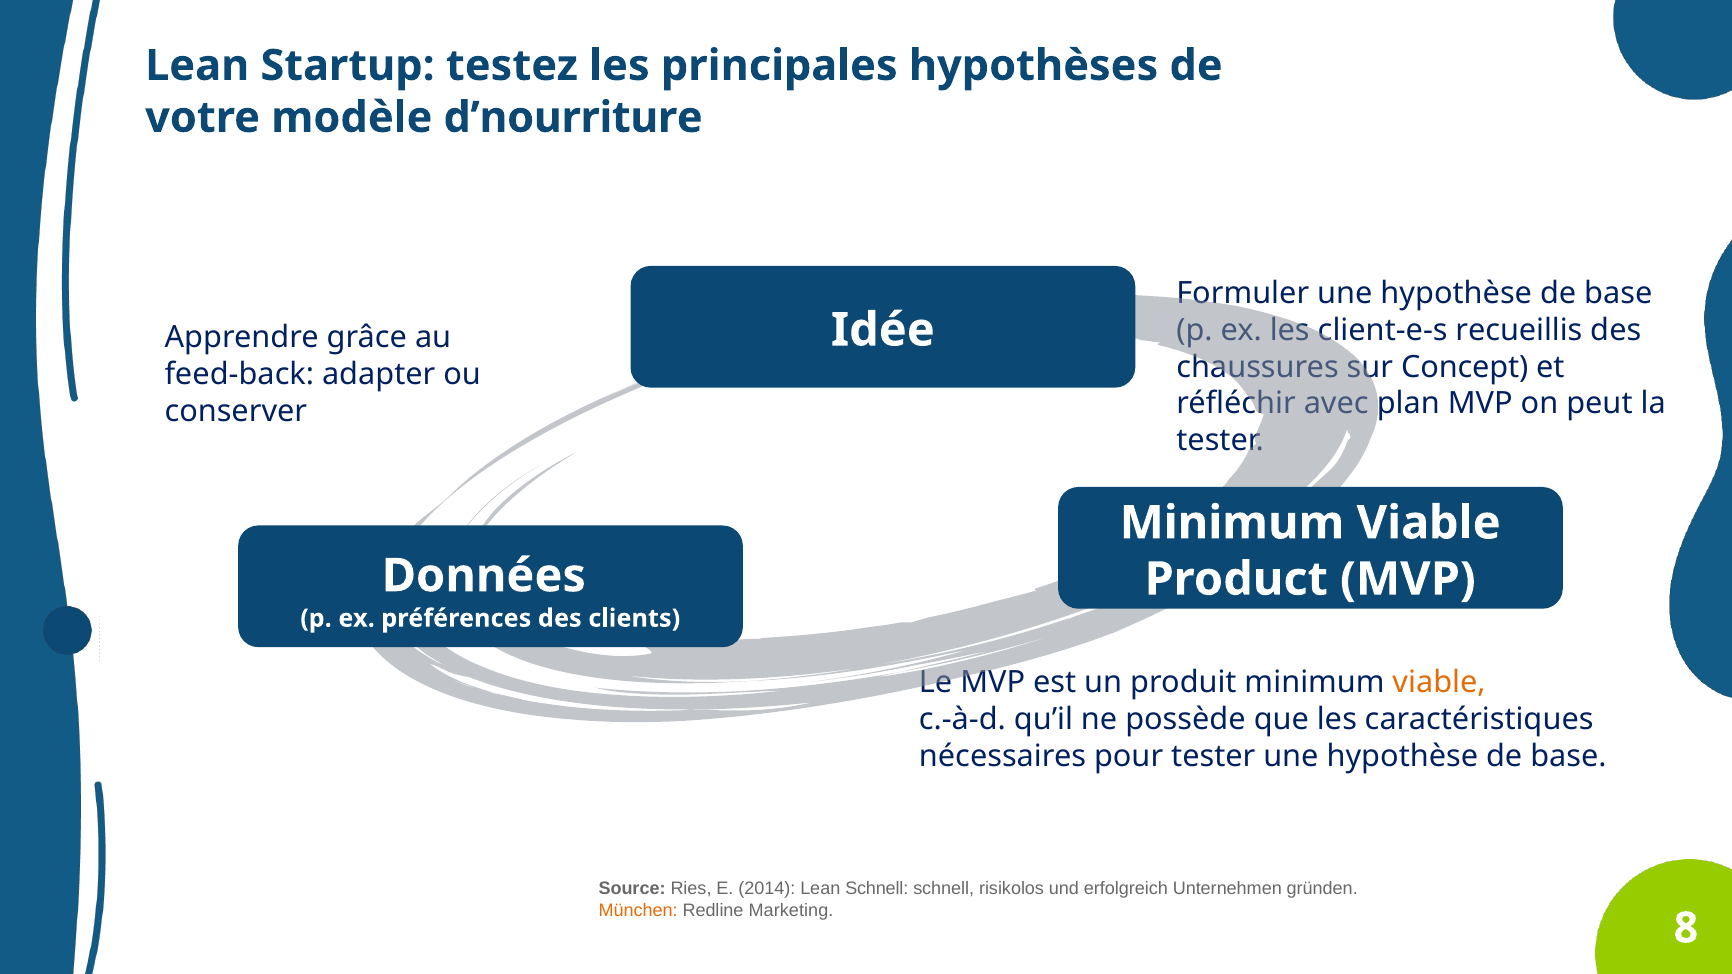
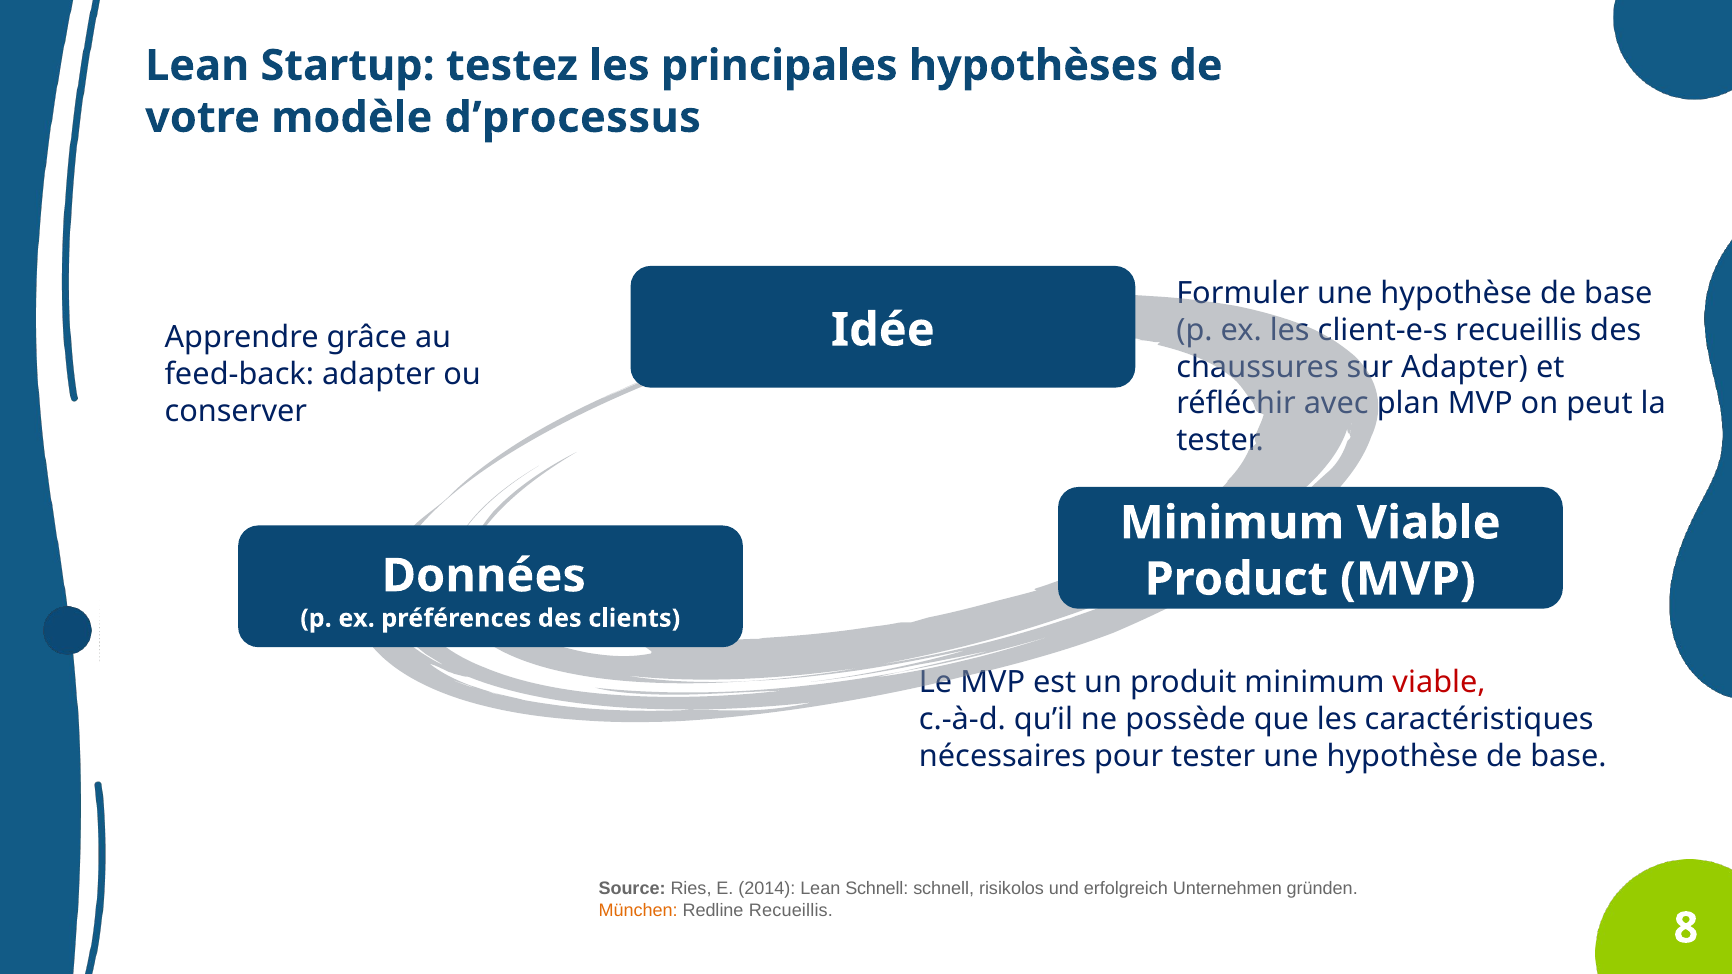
d’nourriture: d’nourriture -> d’processus (573, 118)
Concept: Concept -> Adapter (1464, 367)
viable colour: orange -> red (1439, 682)
Redline Marketing: Marketing -> Recueillis (791, 910)
